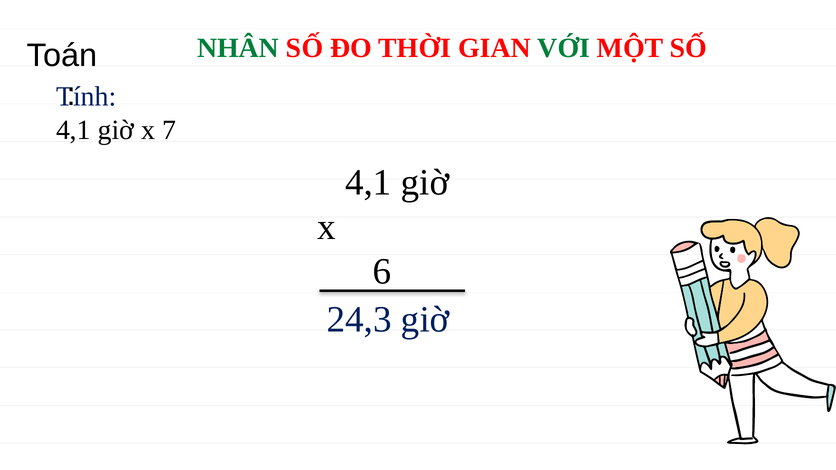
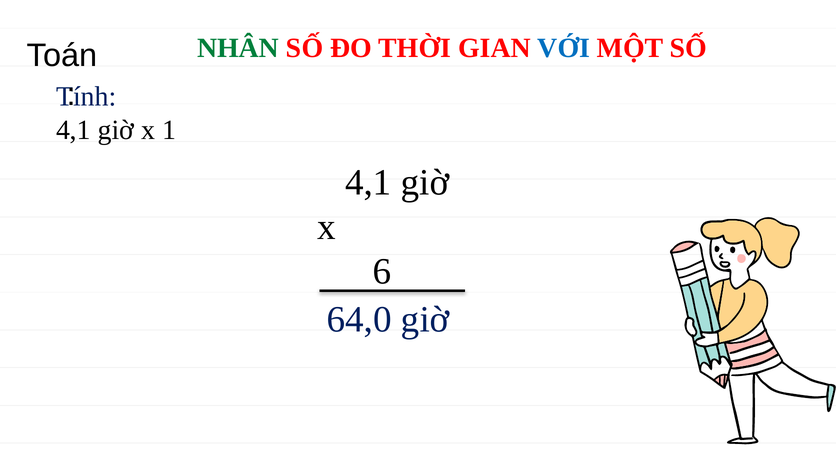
VỚI colour: green -> blue (564, 48)
7: 7 -> 1 (169, 130)
24,3: 24,3 -> 64,0 (359, 320)
